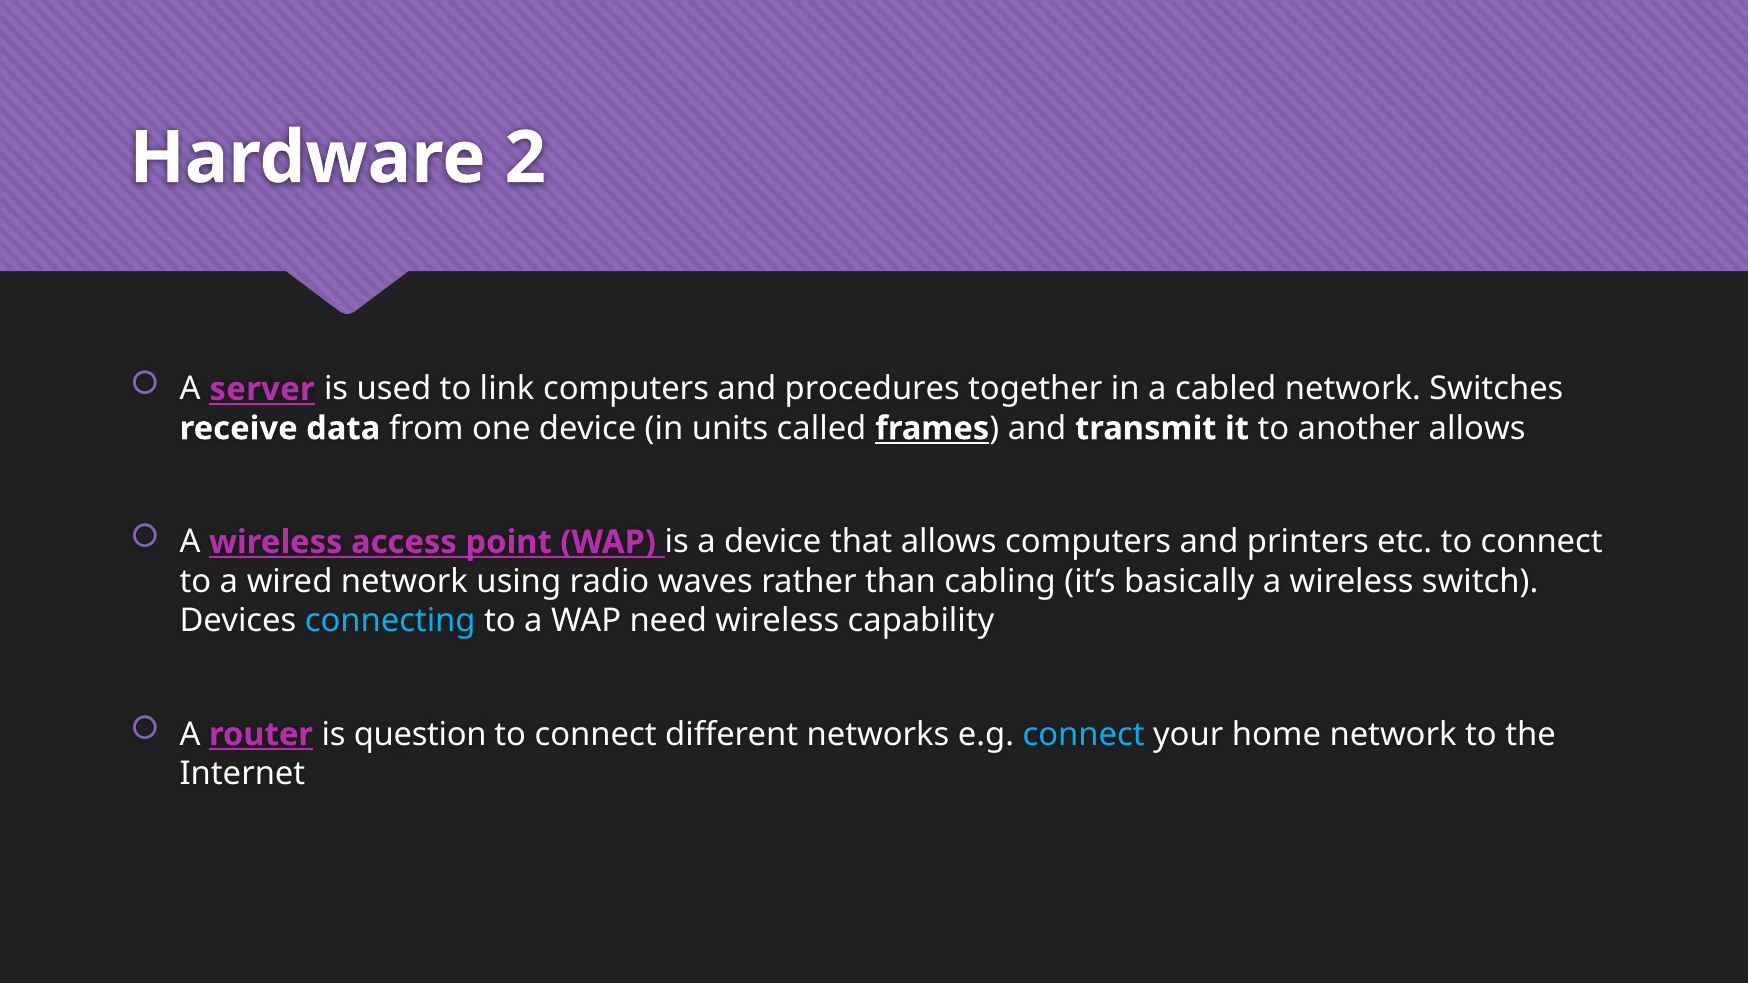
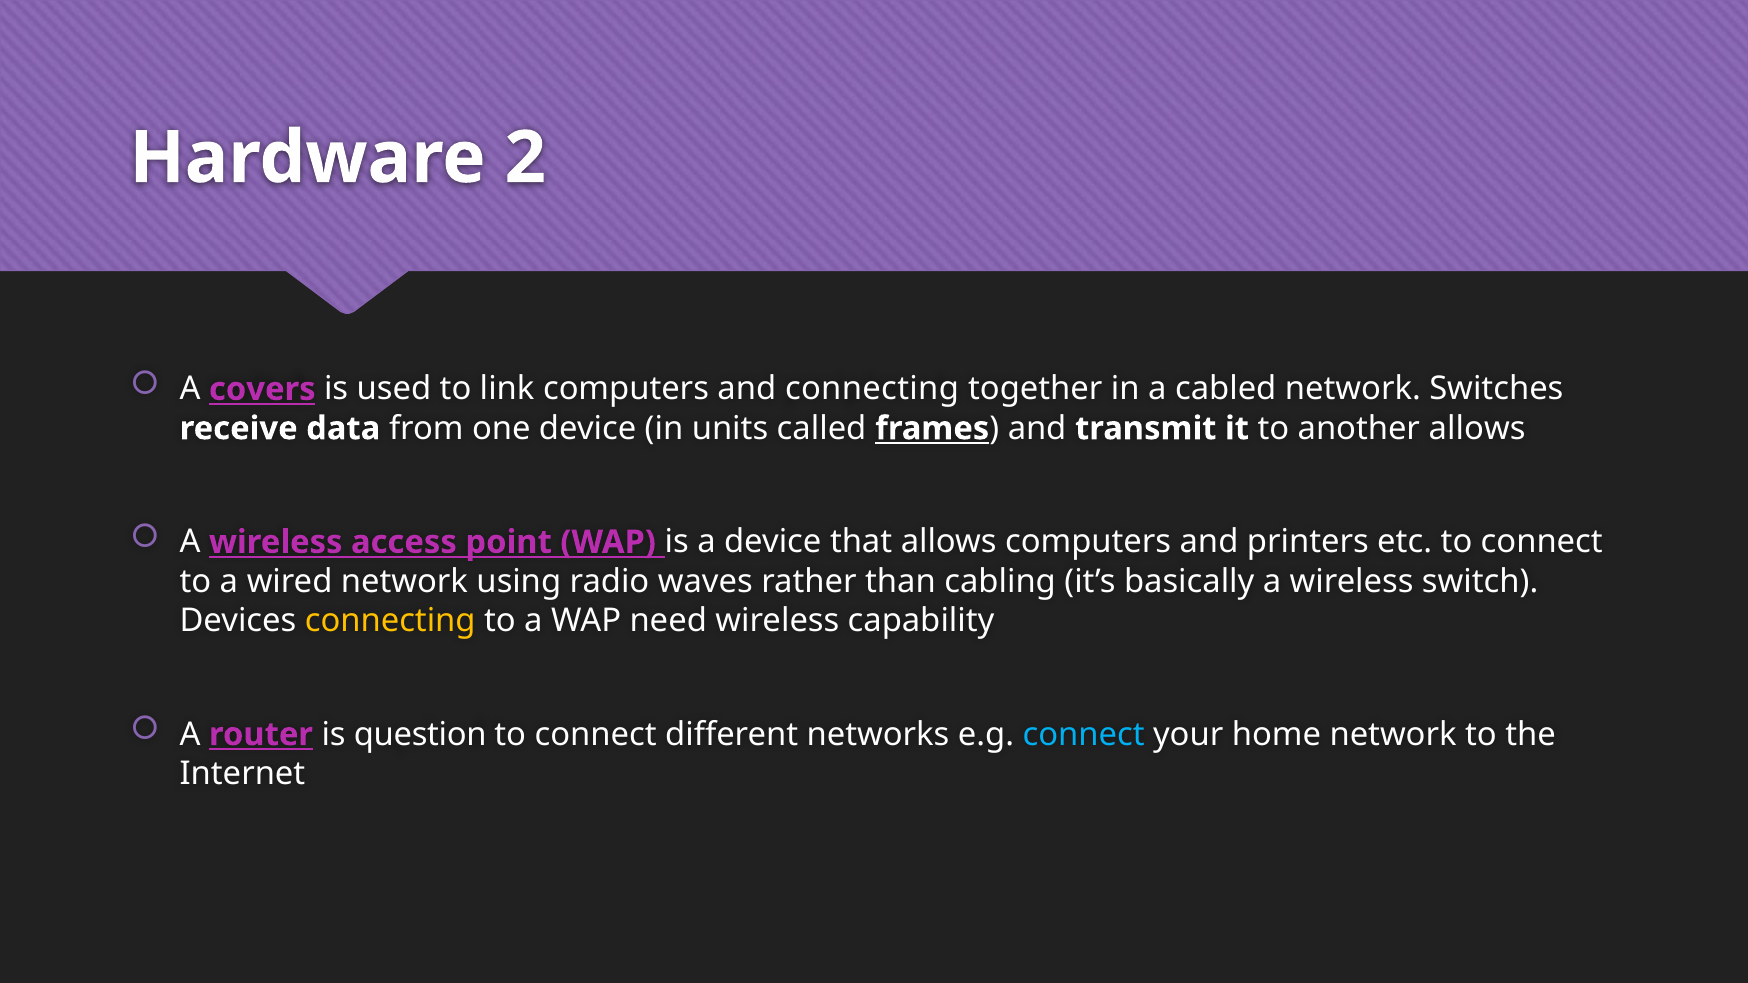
server: server -> covers (262, 389)
and procedures: procedures -> connecting (872, 389)
connecting colour: light blue -> yellow (390, 621)
